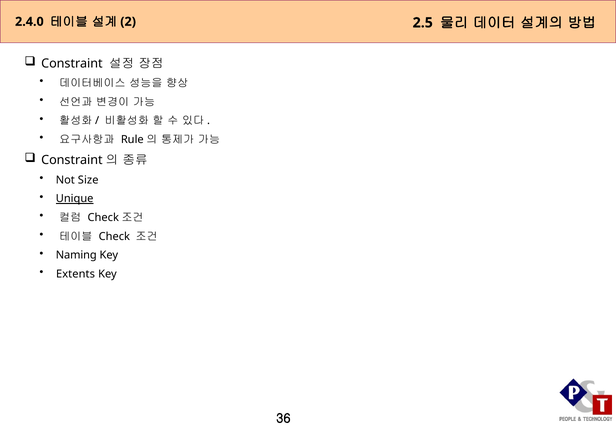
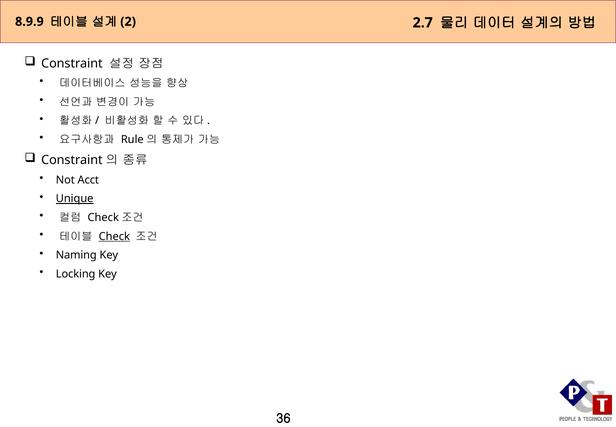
2.4.0: 2.4.0 -> 8.9.9 (29, 22)
2.5: 2.5 -> 2.7 (423, 23)
Size: Size -> Acct (88, 180)
Check underline: none -> present (114, 236)
Extents: Extents -> Locking (76, 274)
